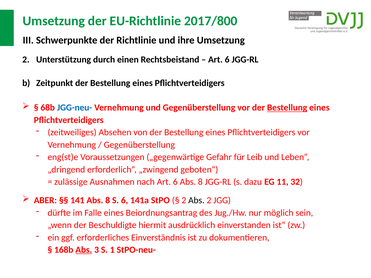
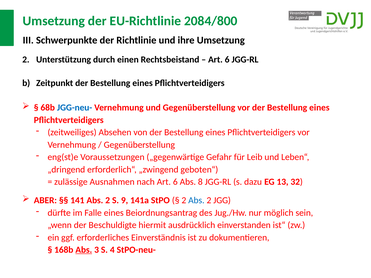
2017/800: 2017/800 -> 2084/800 (211, 21)
Bestellung underline: present -> none (287, 108)
11: 11 -> 13 (283, 182)
141 Abs 8: 8 -> 2 (108, 201)
S 6: 6 -> 9 (125, 201)
Abs colour: black -> blue (196, 201)
1: 1 -> 4 (112, 250)
